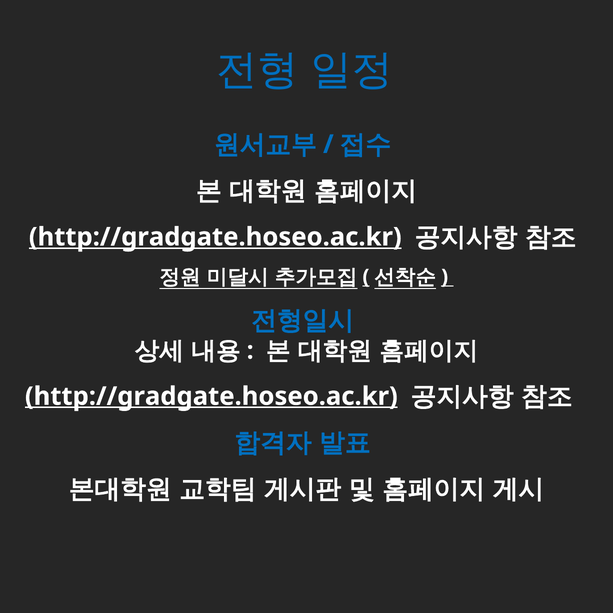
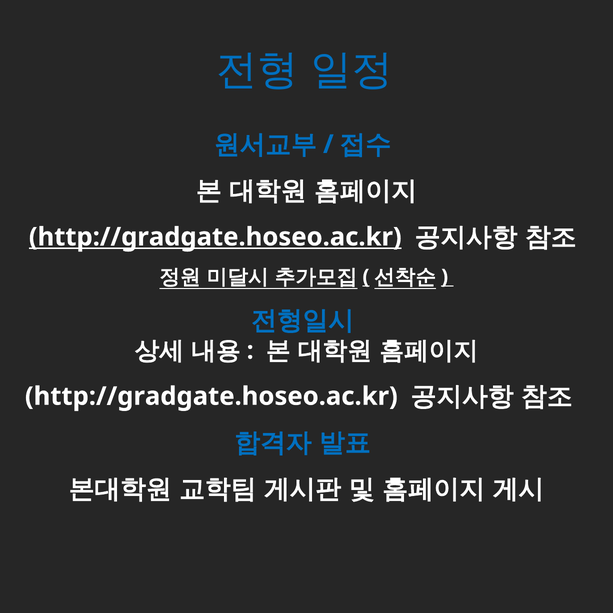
http://gradgate.hoseo.ac.kr underline: present -> none (211, 396)
